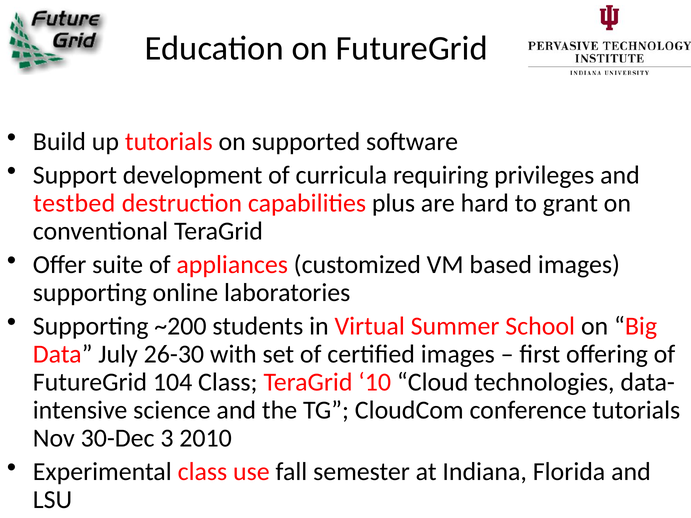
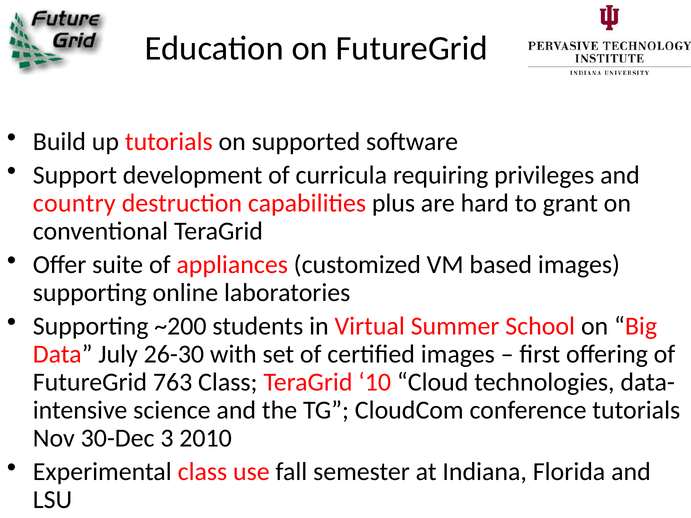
testbed: testbed -> country (74, 203)
104: 104 -> 763 (173, 382)
